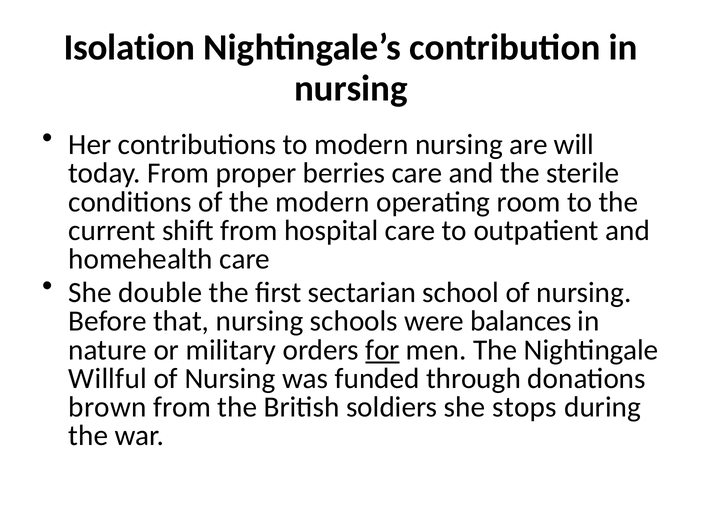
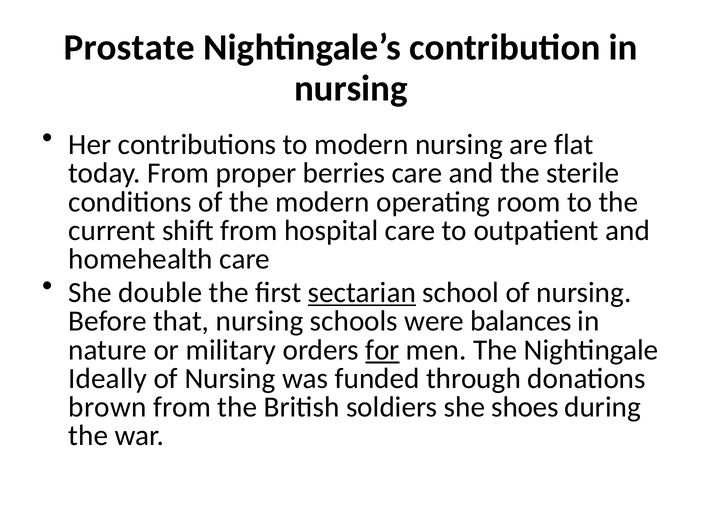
Isolation: Isolation -> Prostate (129, 48)
will: will -> flat (574, 145)
sectarian underline: none -> present (362, 292)
Willful: Willful -> Ideally (108, 378)
stops: stops -> shoes (525, 407)
